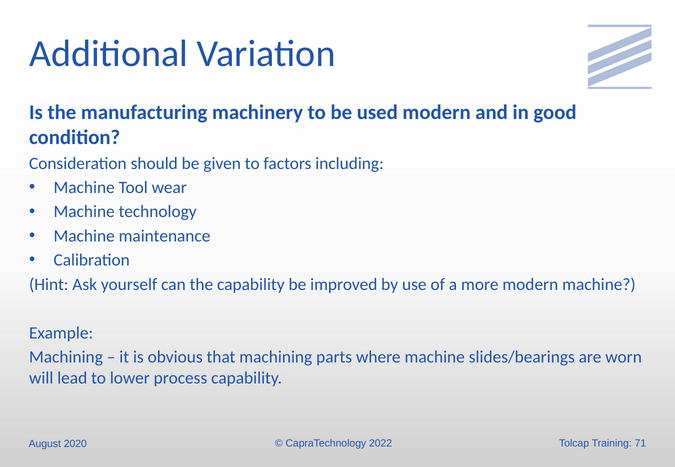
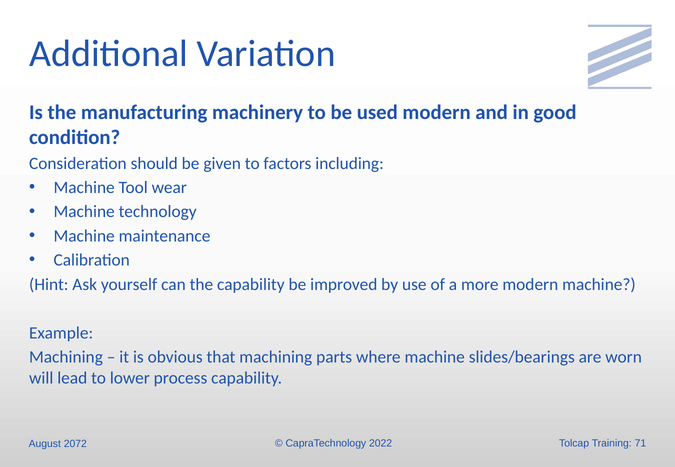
2020: 2020 -> 2072 (75, 444)
